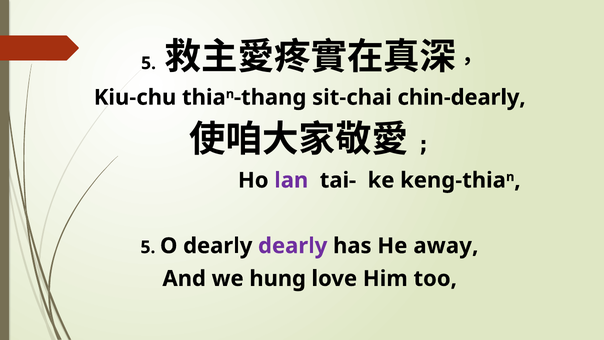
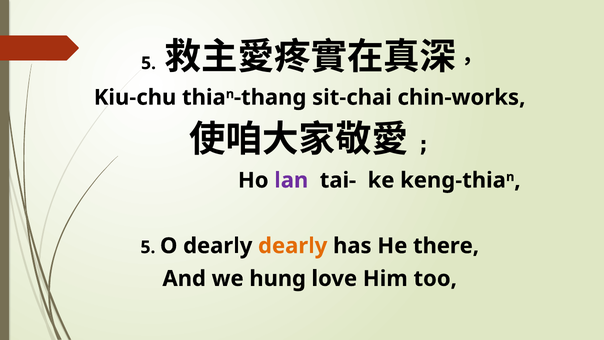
chin-dearly: chin-dearly -> chin-works (461, 97)
dearly colour: purple -> orange (293, 246)
away: away -> there (446, 246)
